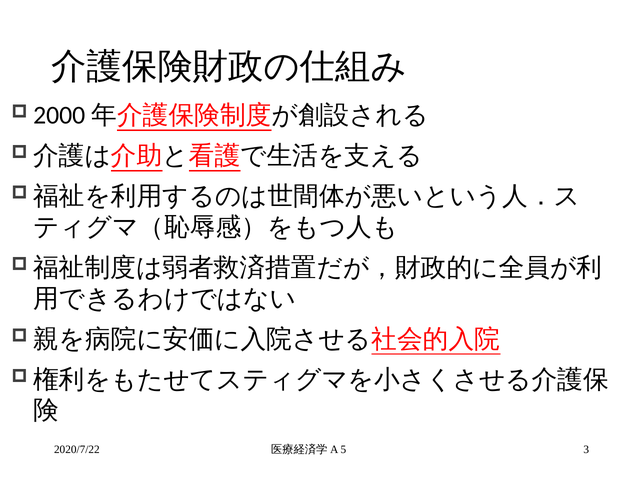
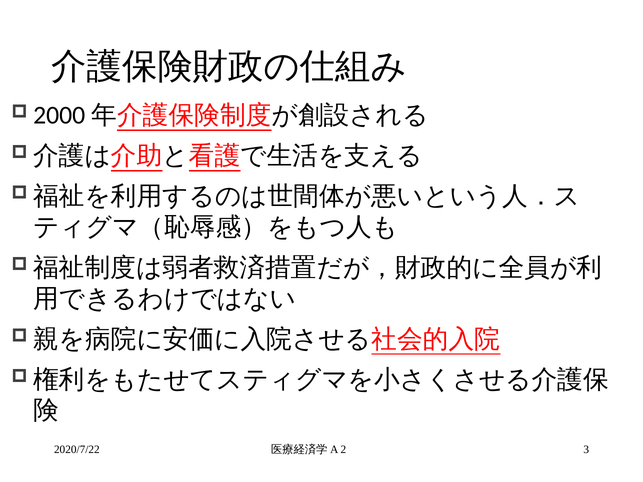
5: 5 -> 2 (343, 450)
